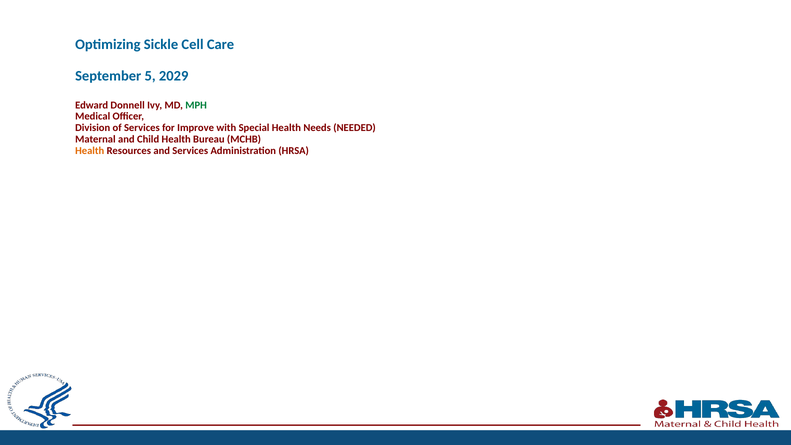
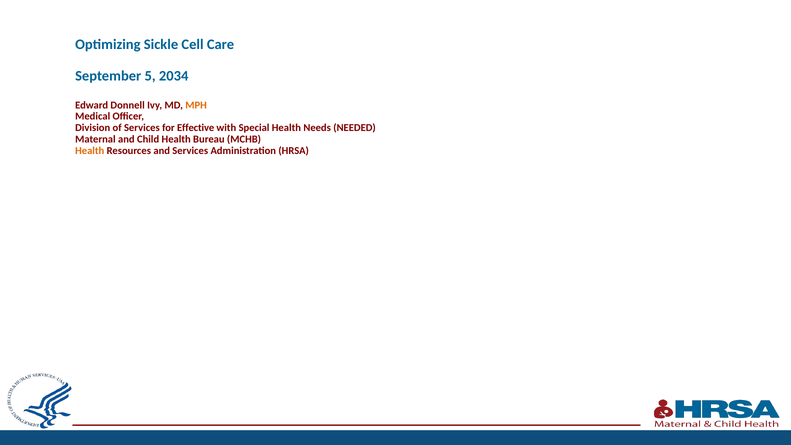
2029: 2029 -> 2034 (174, 76)
MPH colour: green -> orange (196, 105)
Improve: Improve -> Effective (196, 128)
